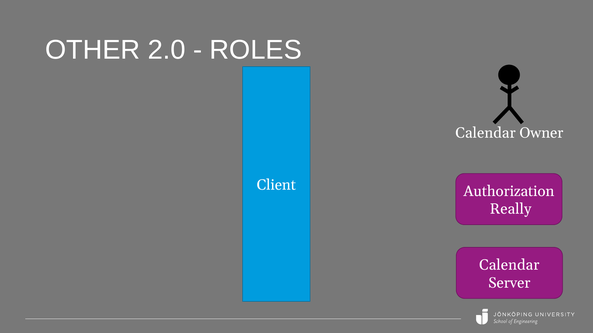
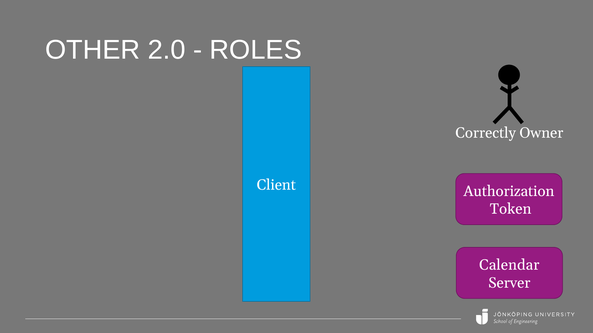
Calendar: Calendar -> Correctly (486, 133)
Really: Really -> Token (511, 209)
